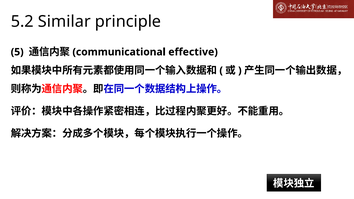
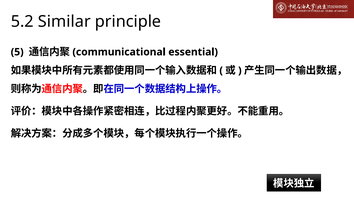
effective: effective -> essential (193, 52)
